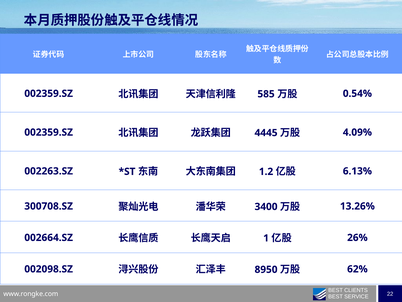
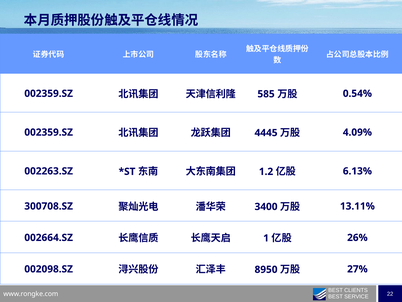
13.26%: 13.26% -> 13.11% (357, 206)
62%: 62% -> 27% (357, 269)
